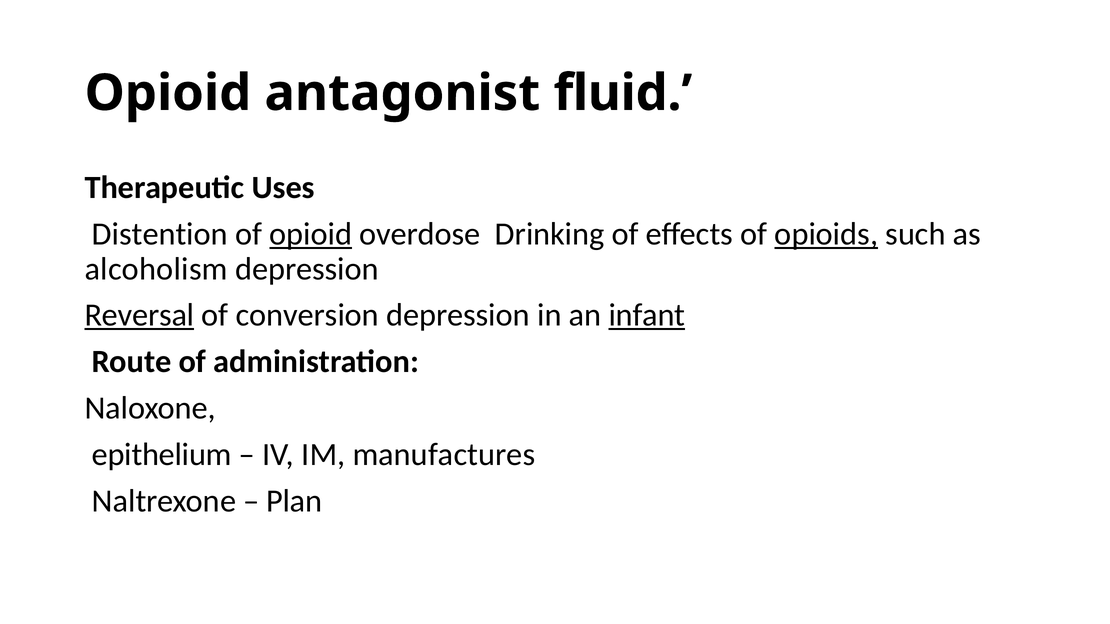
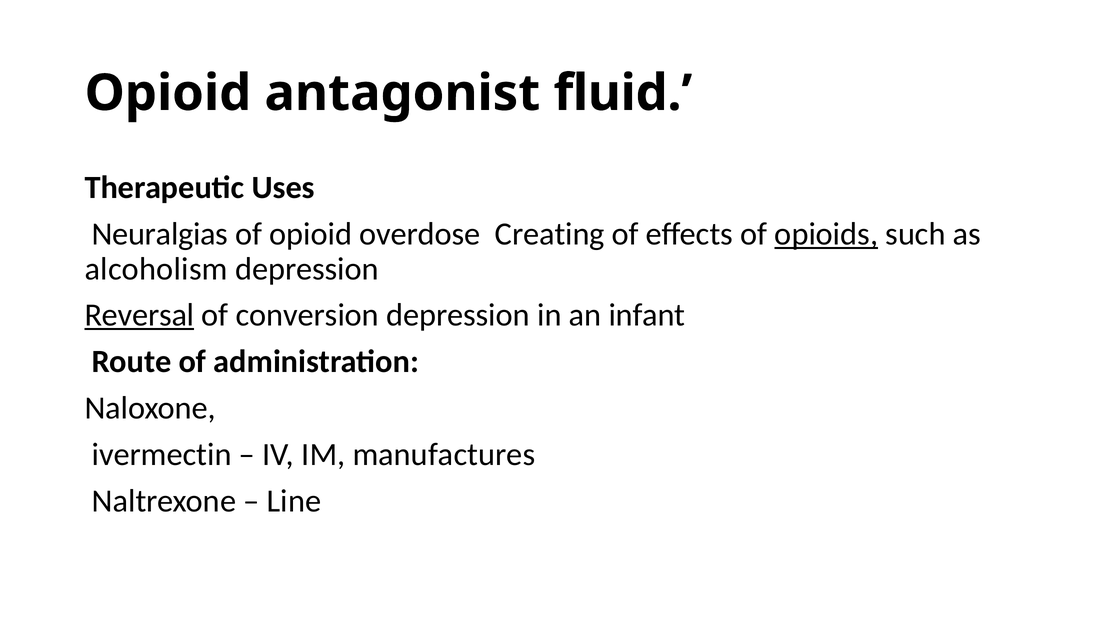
Distention: Distention -> Neuralgias (160, 234)
opioid underline: present -> none (311, 234)
Drinking: Drinking -> Creating (550, 234)
infant underline: present -> none (647, 315)
epithelium: epithelium -> ivermectin (162, 455)
Plan: Plan -> Line (294, 501)
